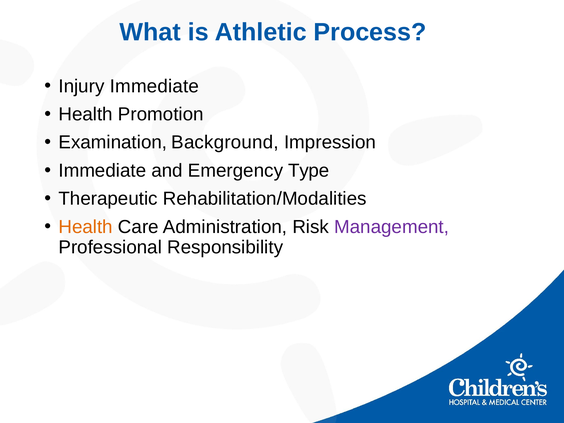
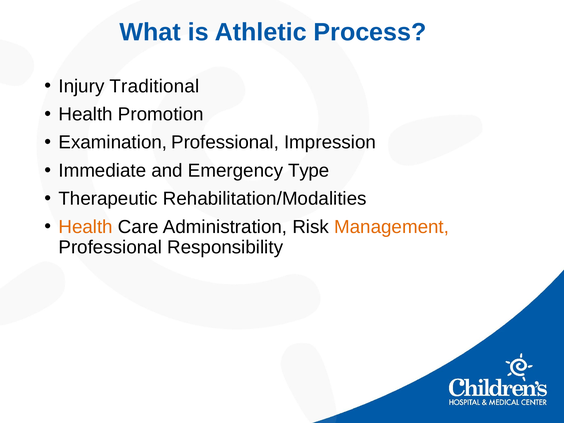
Injury Immediate: Immediate -> Traditional (154, 86)
Examination Background: Background -> Professional (225, 142)
Management colour: purple -> orange (392, 227)
